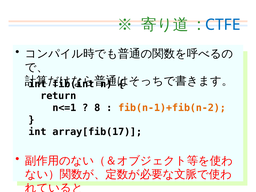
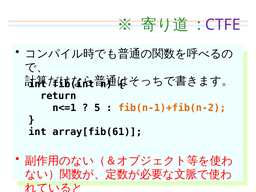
CTFE colour: blue -> purple (223, 25)
8: 8 -> 5 (97, 108)
array[fib(17: array[fib(17 -> array[fib(61 (97, 132)
